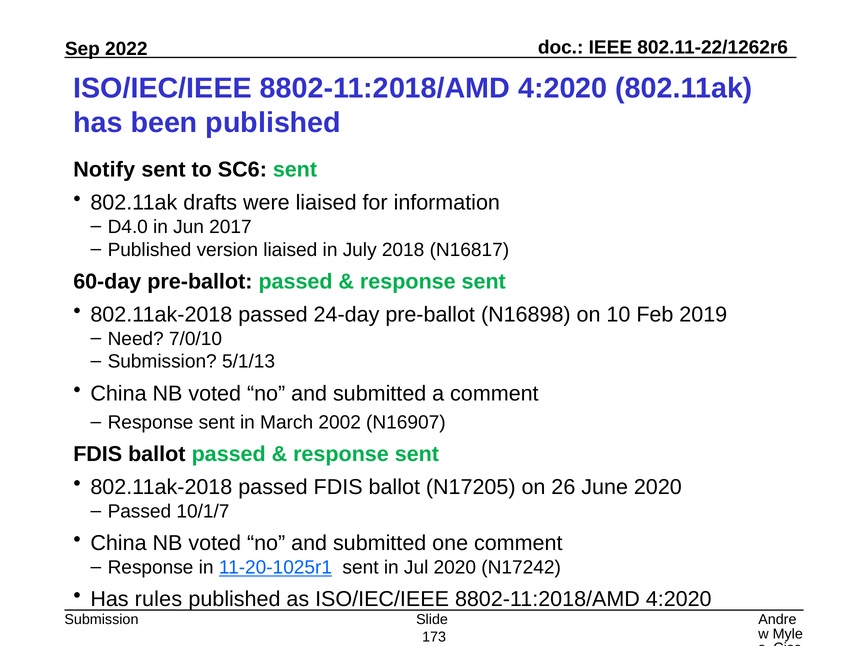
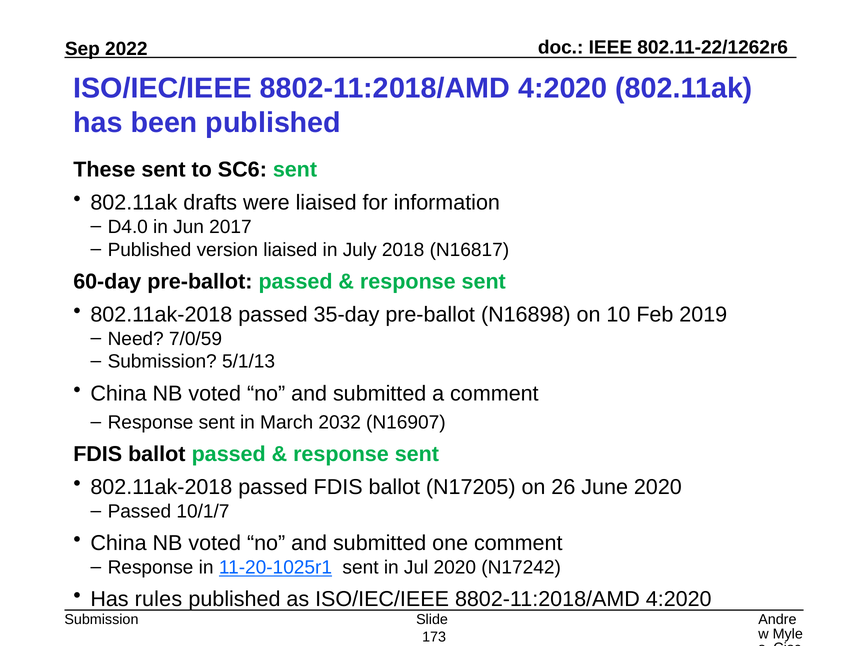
Notify: Notify -> These (104, 169)
24-day: 24-day -> 35-day (346, 314)
7/0/10: 7/0/10 -> 7/0/59 (196, 339)
2002: 2002 -> 2032 (340, 422)
